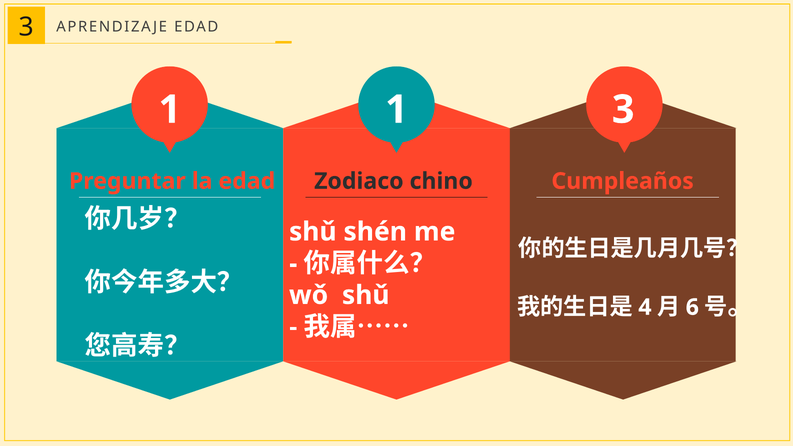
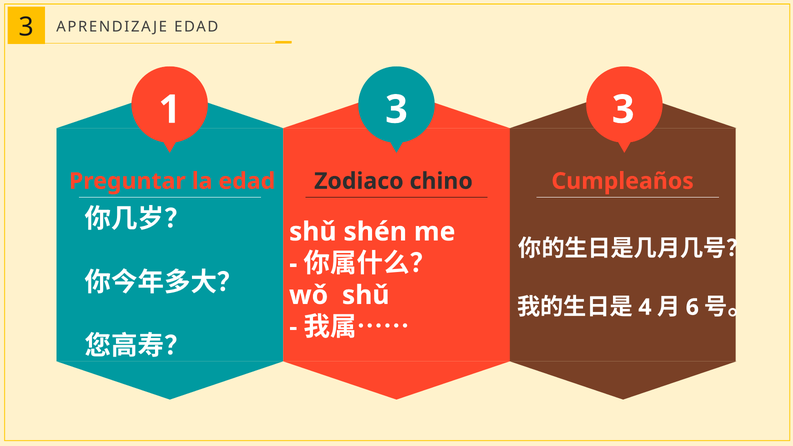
1 1: 1 -> 3 (396, 110)
